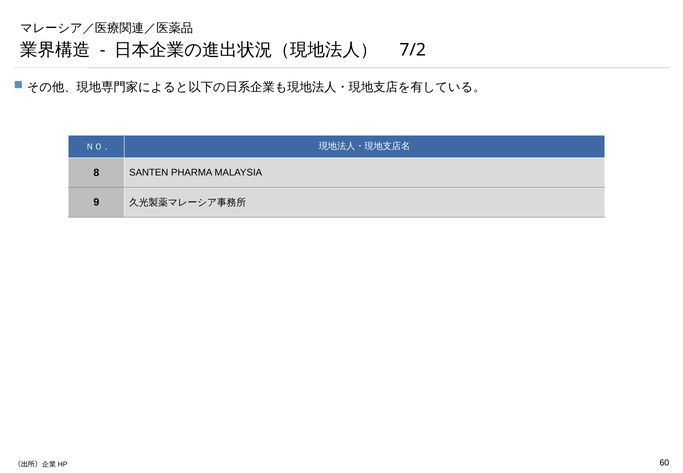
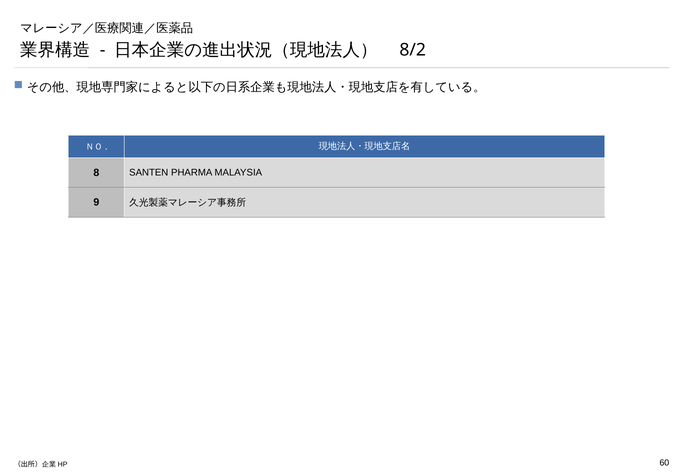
7/2: 7/2 -> 8/2 (413, 50)
